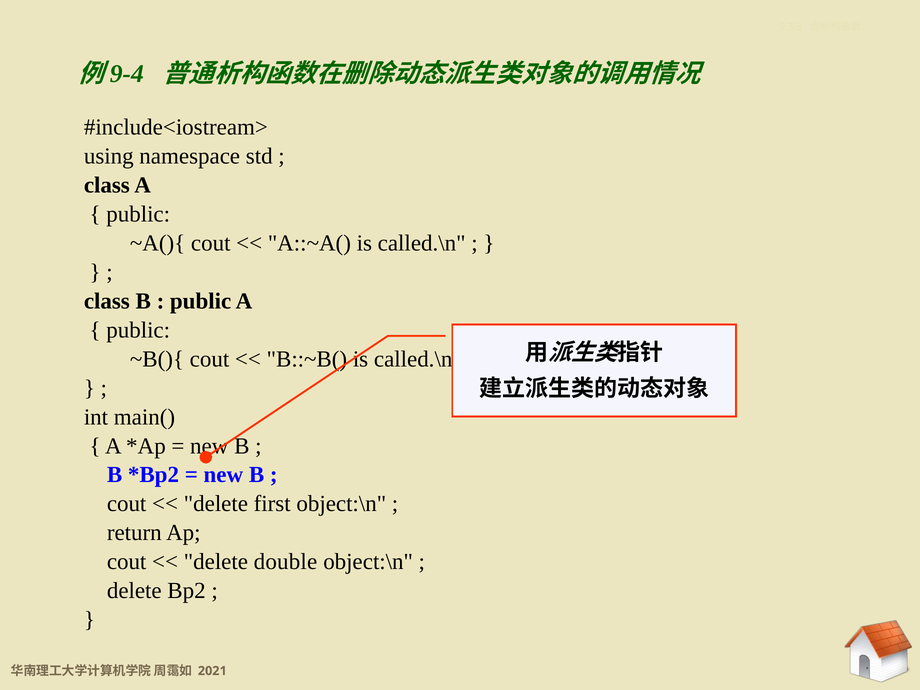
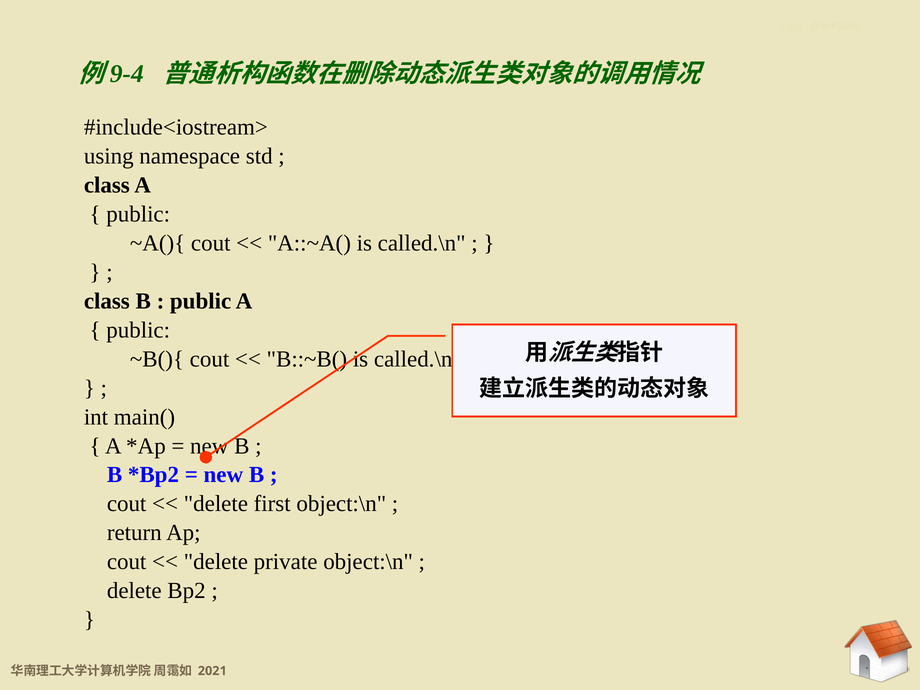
double: double -> private (286, 562)
